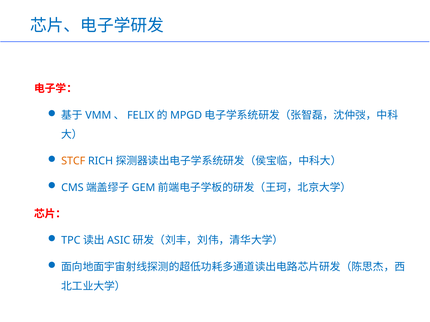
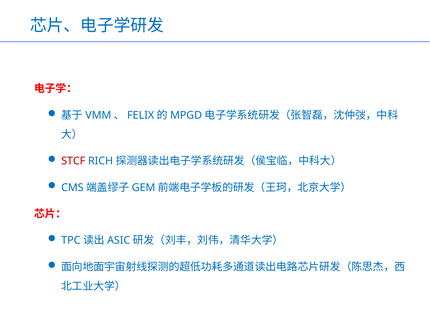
STCF colour: orange -> red (73, 161)
